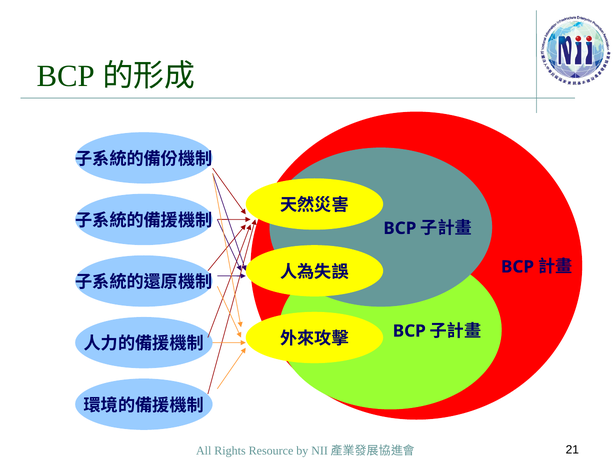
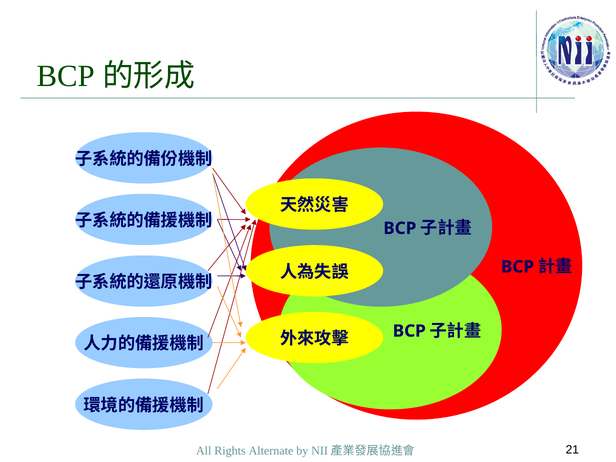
Resource: Resource -> Alternate (271, 451)
